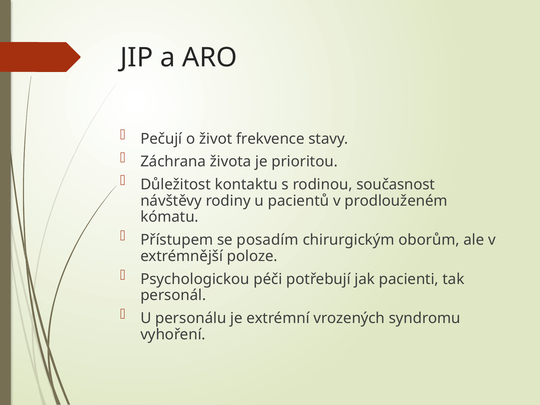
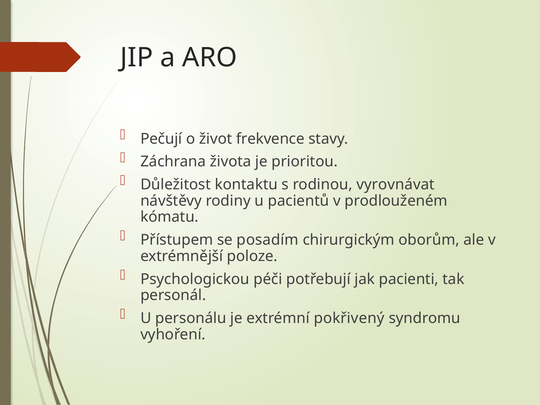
současnost: současnost -> vyrovnávat (396, 185)
vrozených: vrozených -> pokřivený (349, 318)
